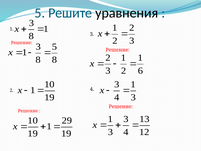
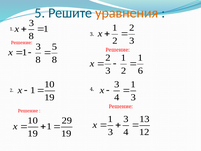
уравнения colour: black -> orange (127, 13)
